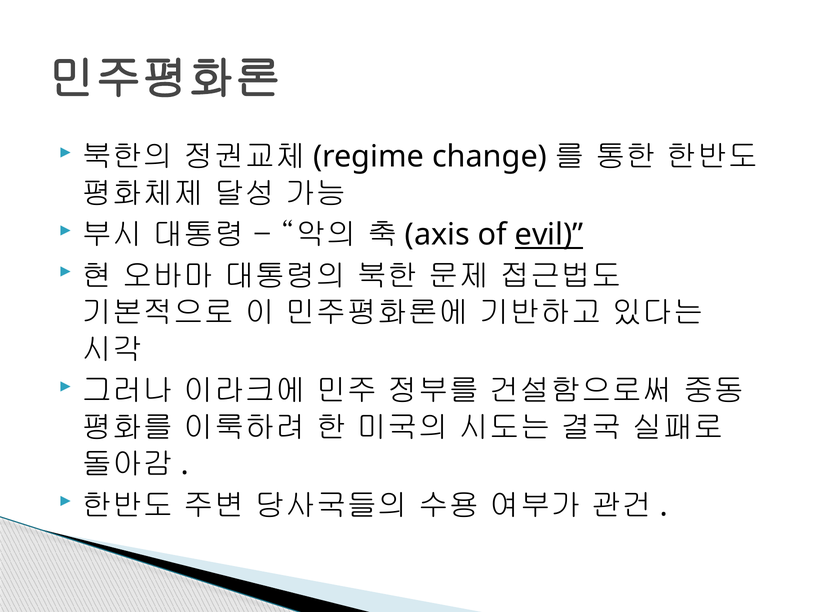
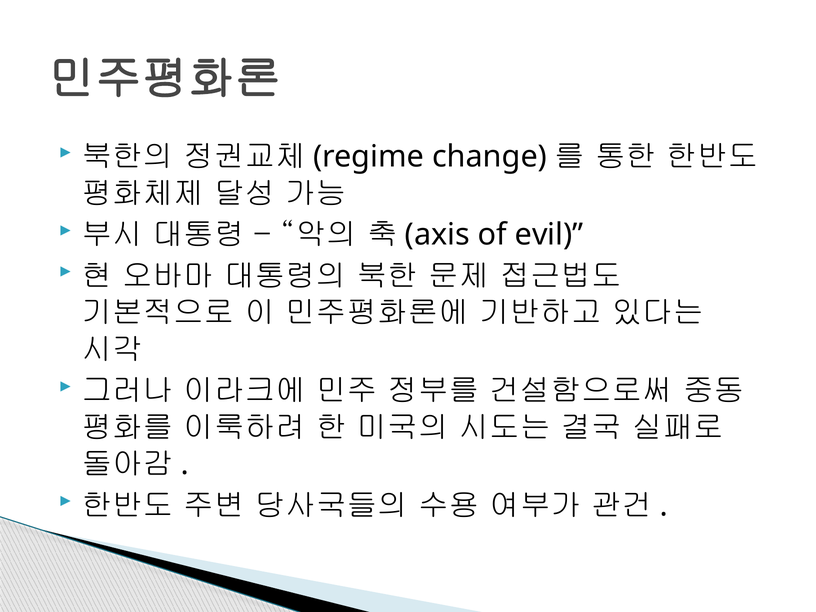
evil underline: present -> none (549, 235)
